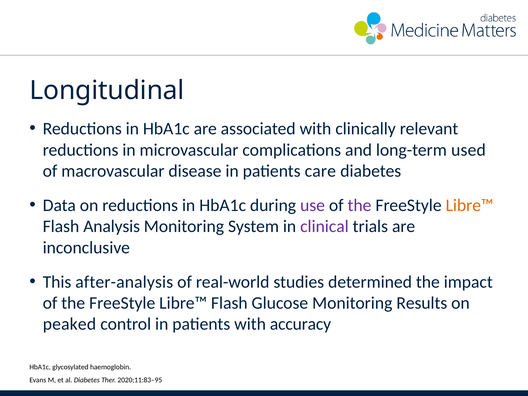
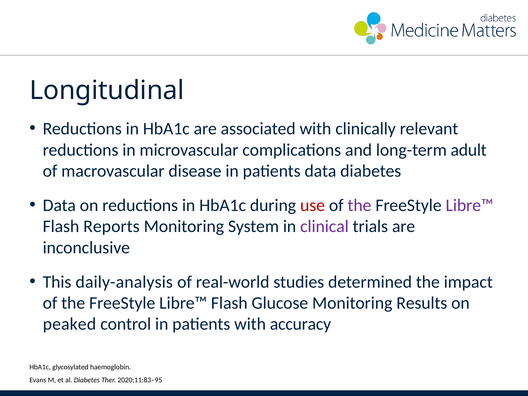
used: used -> adult (469, 150)
patients care: care -> data (320, 171)
use colour: purple -> red (313, 205)
Libre™ colour: orange -> purple (469, 205)
Analysis: Analysis -> Reports (112, 226)
after-analysis: after-analysis -> daily-analysis (124, 282)
